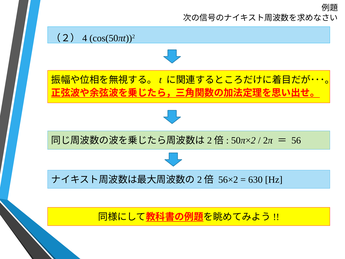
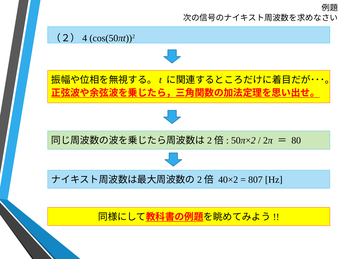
56: 56 -> 80 (296, 140)
56×2: 56×2 -> 40×2 (228, 180)
630: 630 -> 807 (255, 180)
